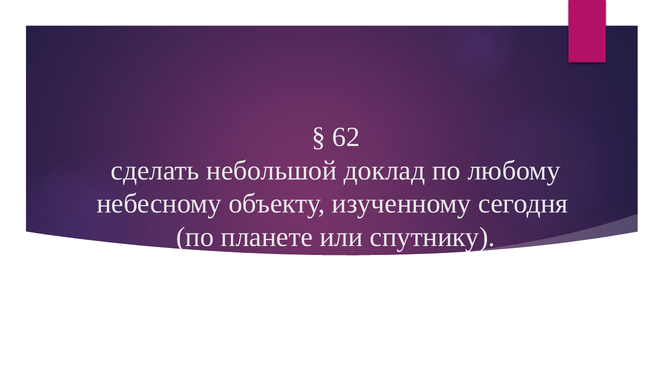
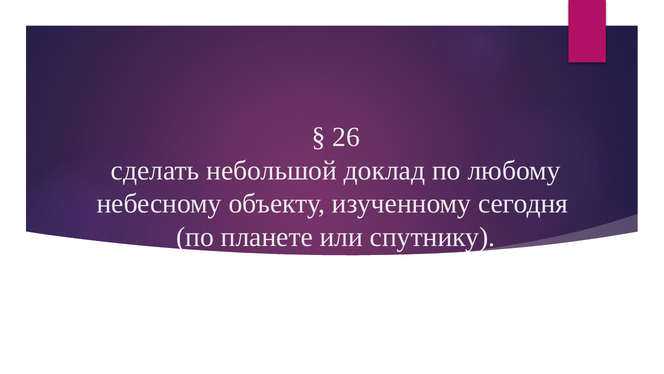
62: 62 -> 26 (346, 137)
